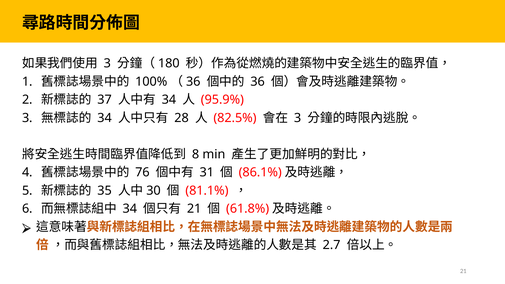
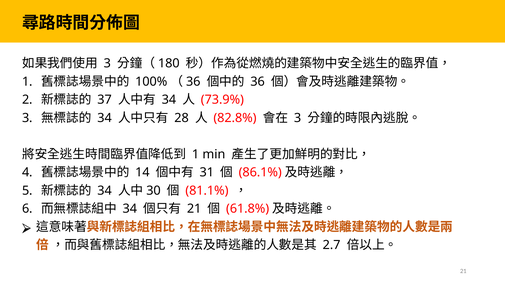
95.9%: 95.9% -> 73.9% (222, 100)
82.5%: 82.5% -> 82.8% (235, 118)
8: 8 -> 1 (196, 154)
76: 76 -> 14 (142, 172)
35: 35 -> 34 (105, 191)
